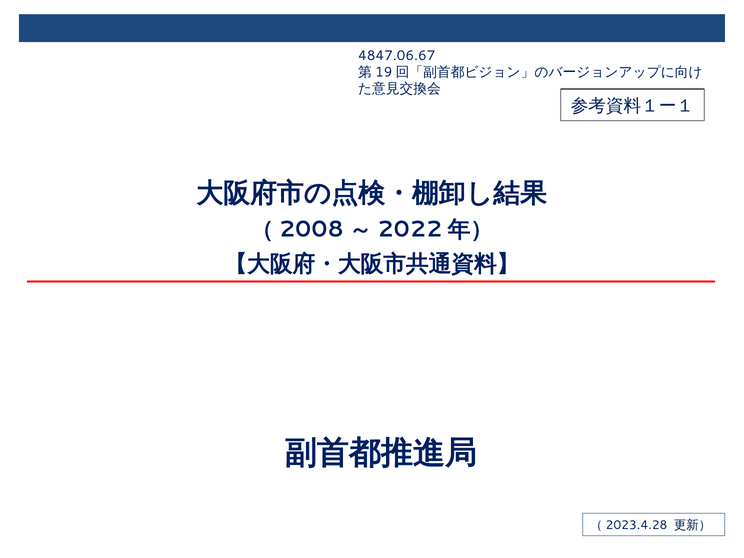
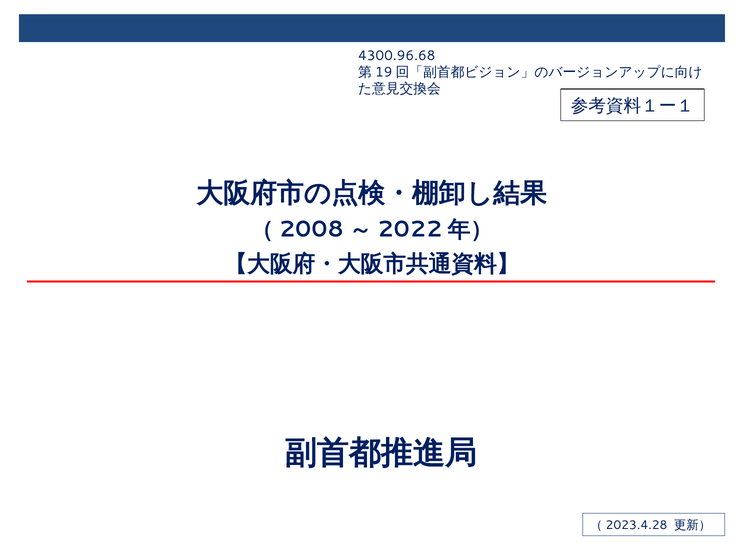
4847.06.67: 4847.06.67 -> 4300.96.68 (397, 56)
